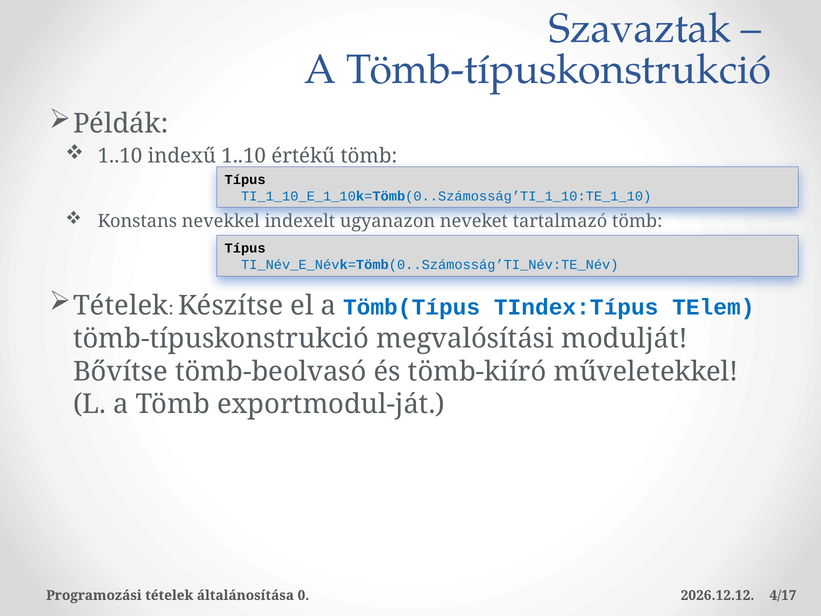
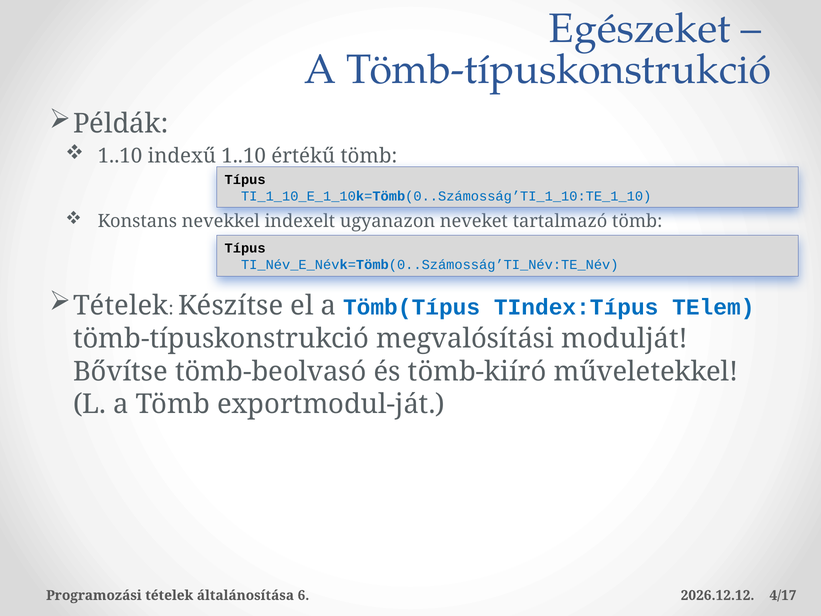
Szavaztak: Szavaztak -> Egészeket (640, 29)
0: 0 -> 6 (303, 595)
